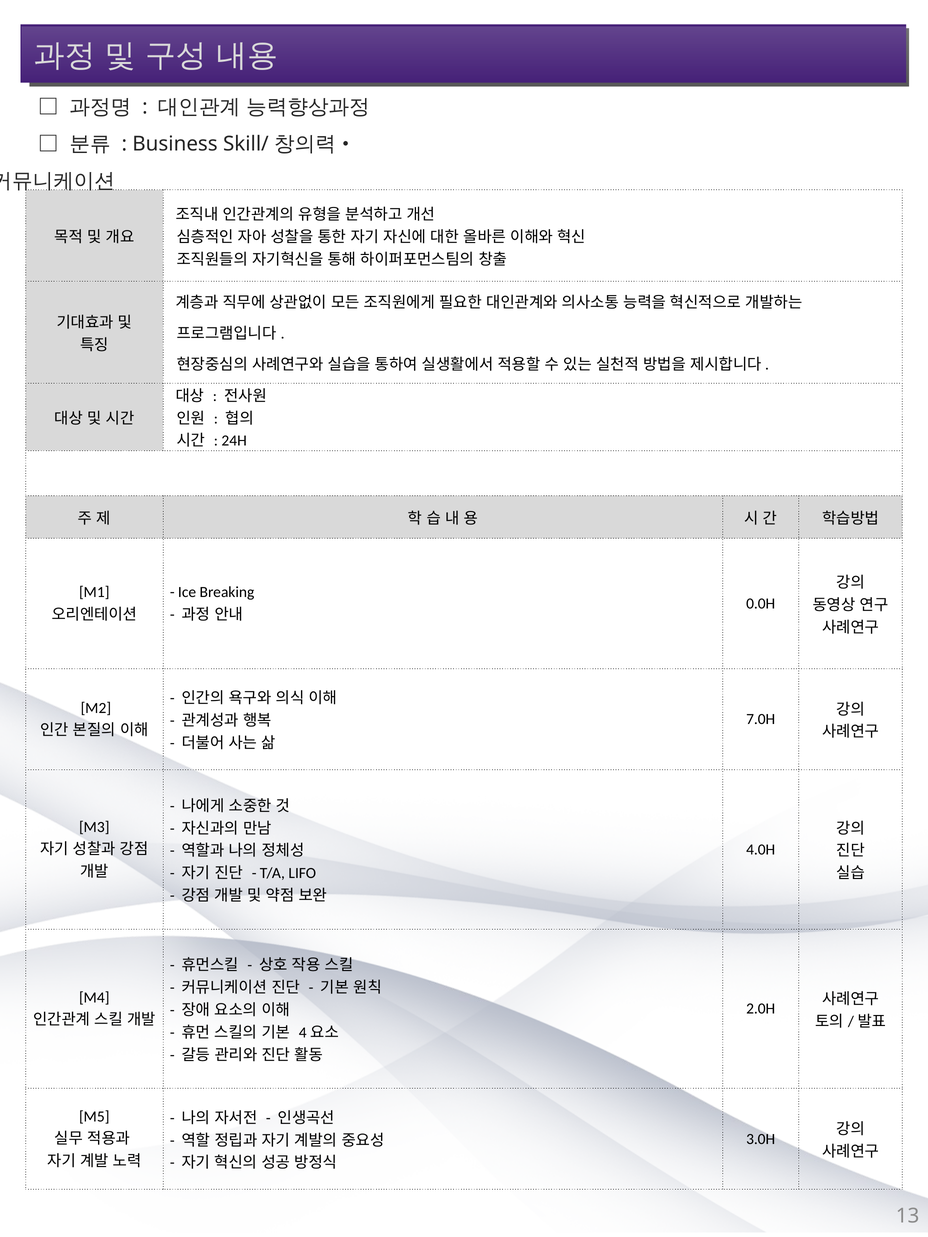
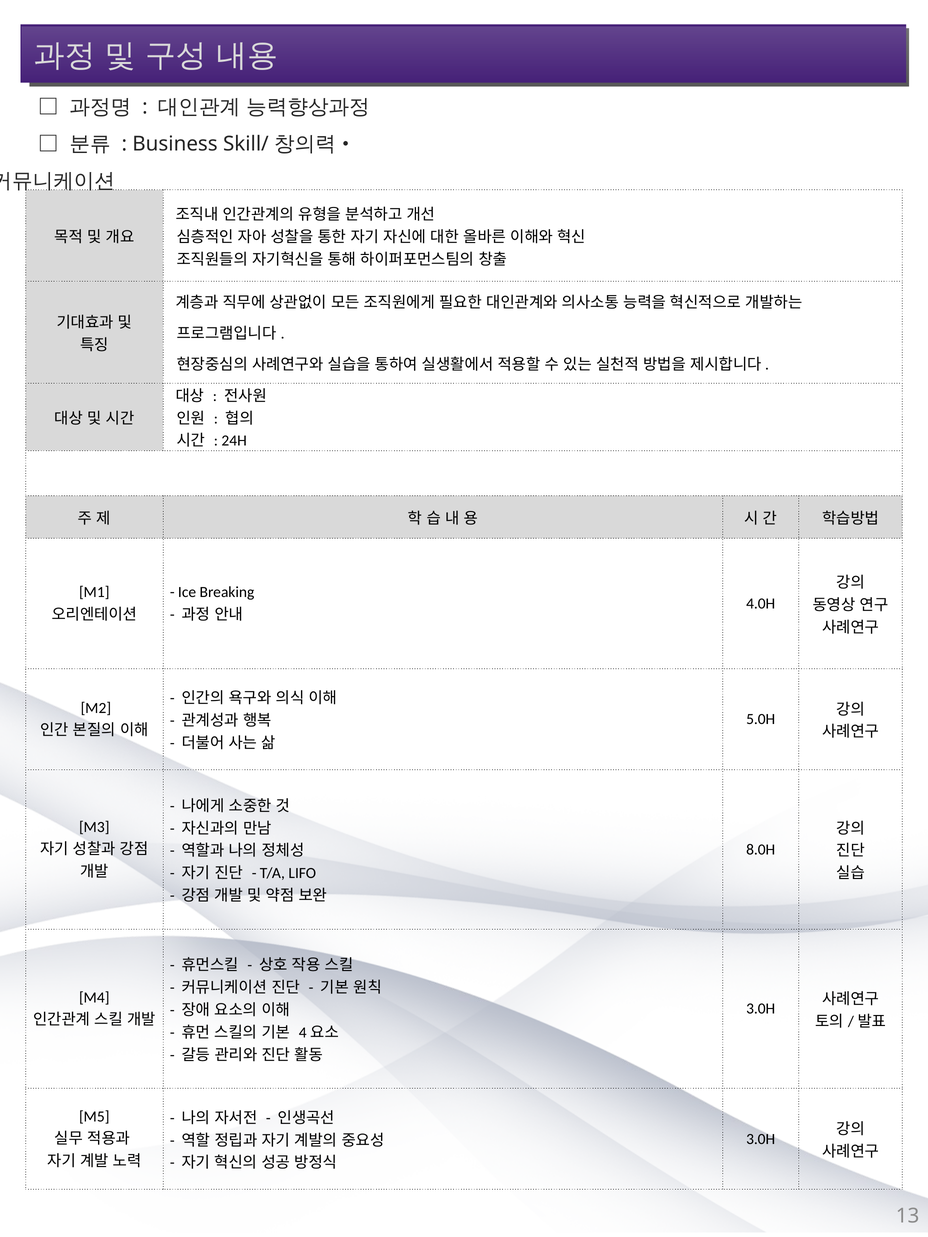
0.0H: 0.0H -> 4.0H (761, 604)
7.0H: 7.0H -> 5.0H (761, 719)
4.0H: 4.0H -> 8.0H (761, 850)
2.0H: 2.0H -> 3.0H (761, 1009)
